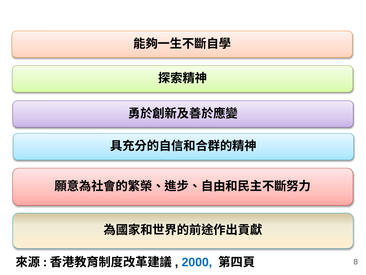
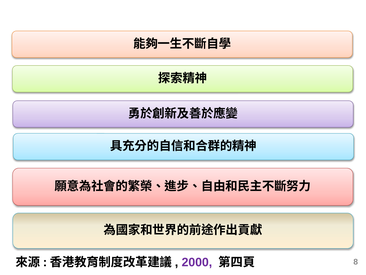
2000 colour: blue -> purple (197, 262)
